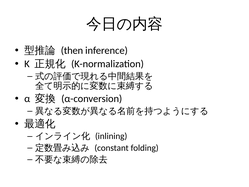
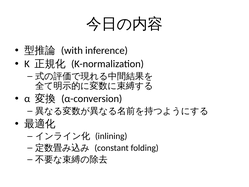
then: then -> with (72, 50)
